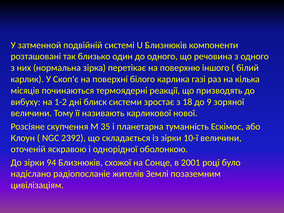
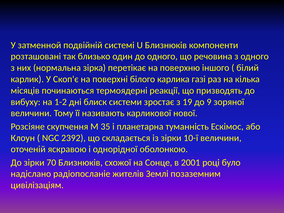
18: 18 -> 19 (187, 102)
94: 94 -> 70 (51, 162)
